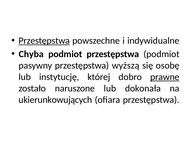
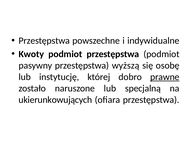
Przestępstwa underline: present -> none (44, 41)
Chyba: Chyba -> Kwoty (31, 54)
dokonała: dokonała -> specjalną (143, 89)
